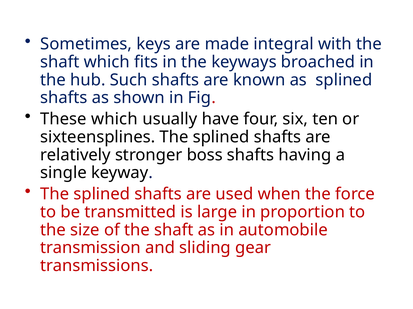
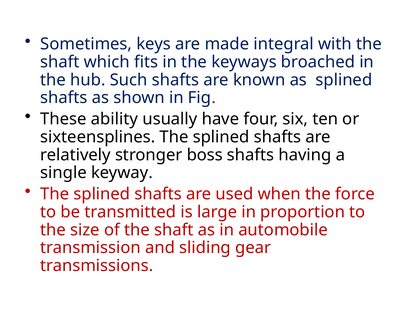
These which: which -> ability (114, 119)
